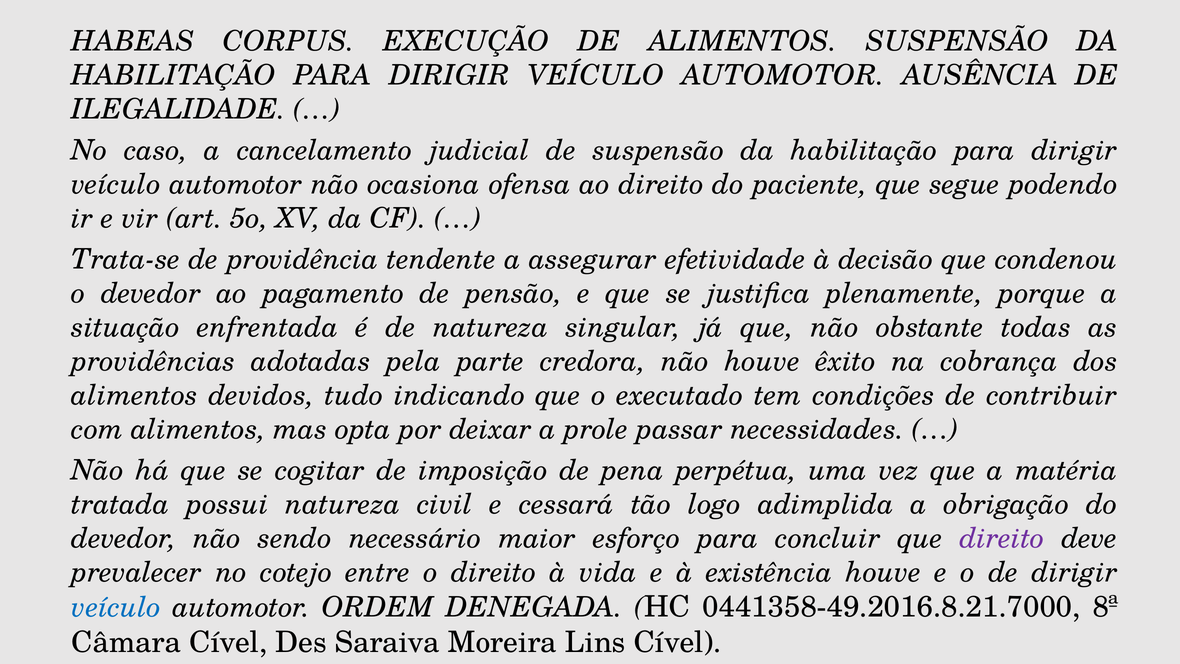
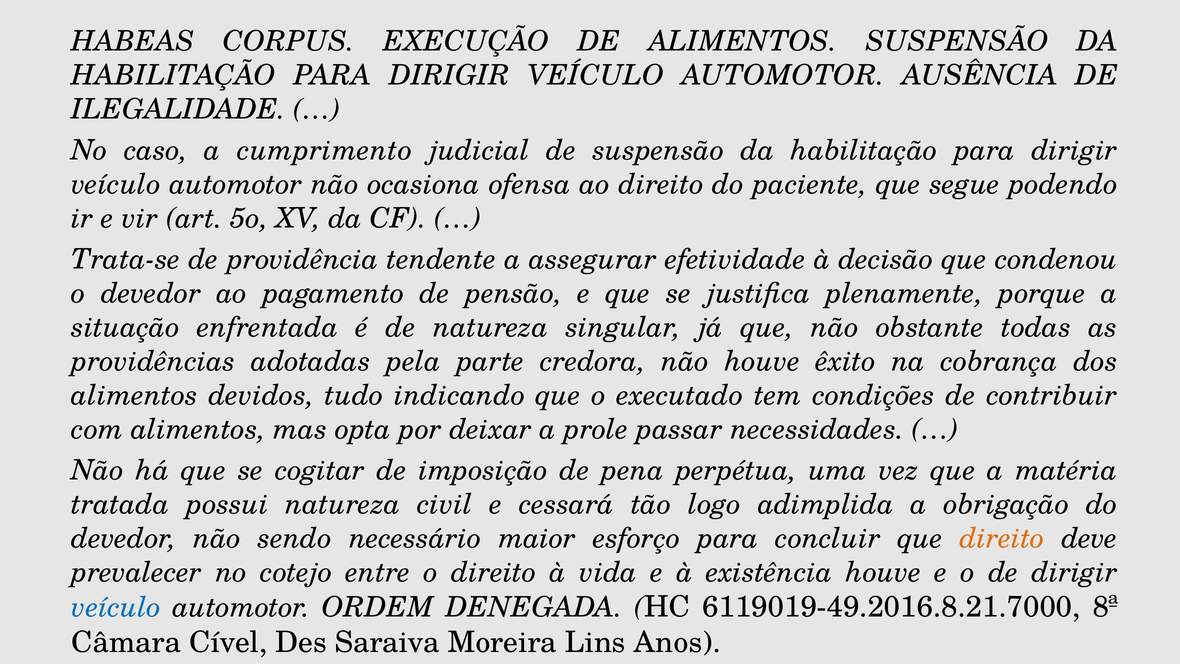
cancelamento: cancelamento -> cumprimento (325, 150)
direito colour: purple -> orange (1002, 538)
0441358-49.2016.8.21.7000: 0441358-49.2016.8.21.7000 -> 6119019-49.2016.8.21.7000 (891, 607)
Lins Cível: Cível -> Anos (677, 642)
